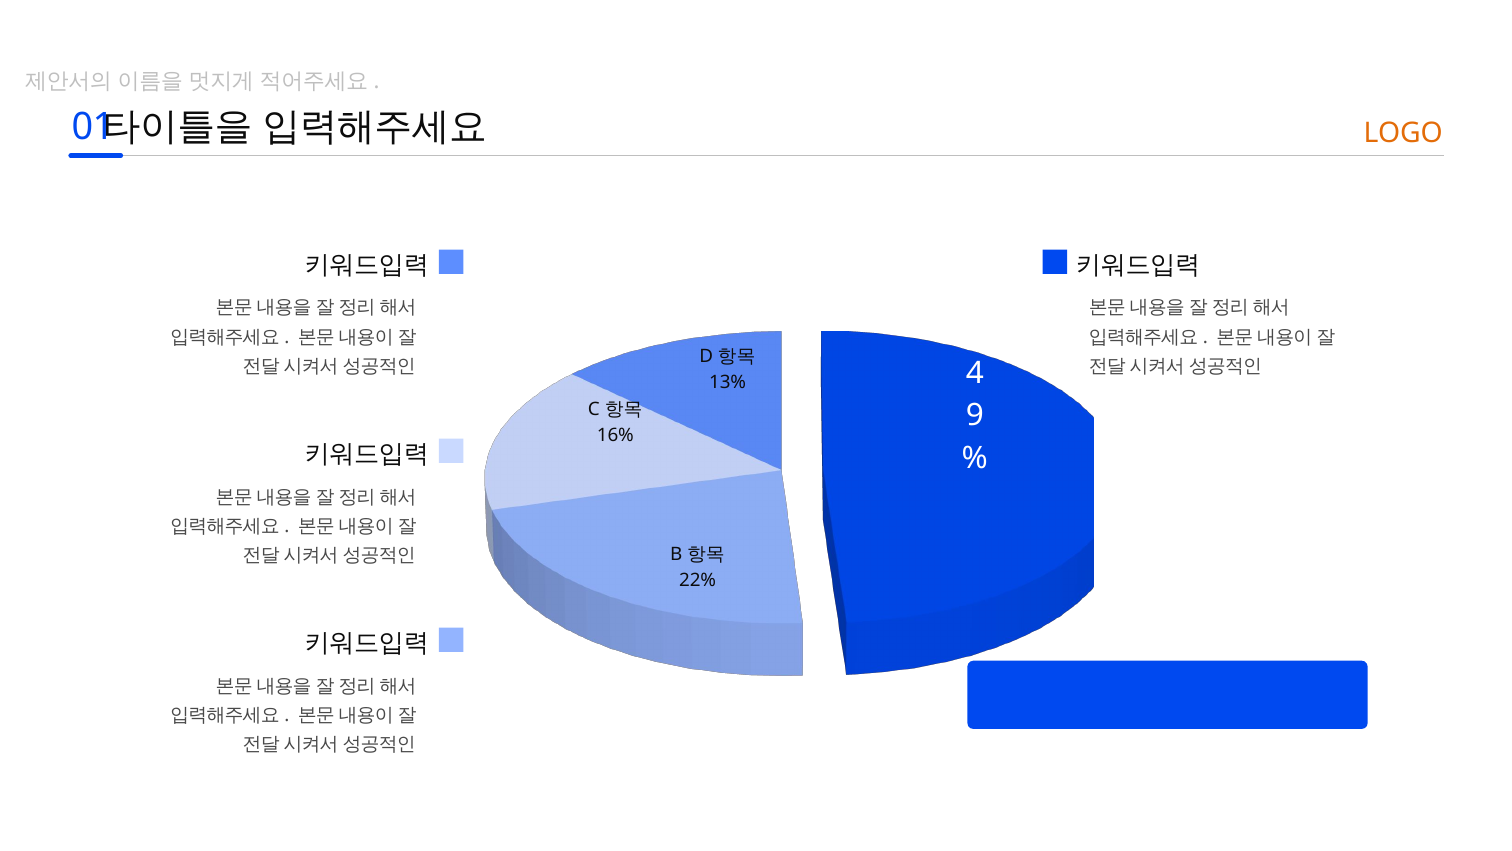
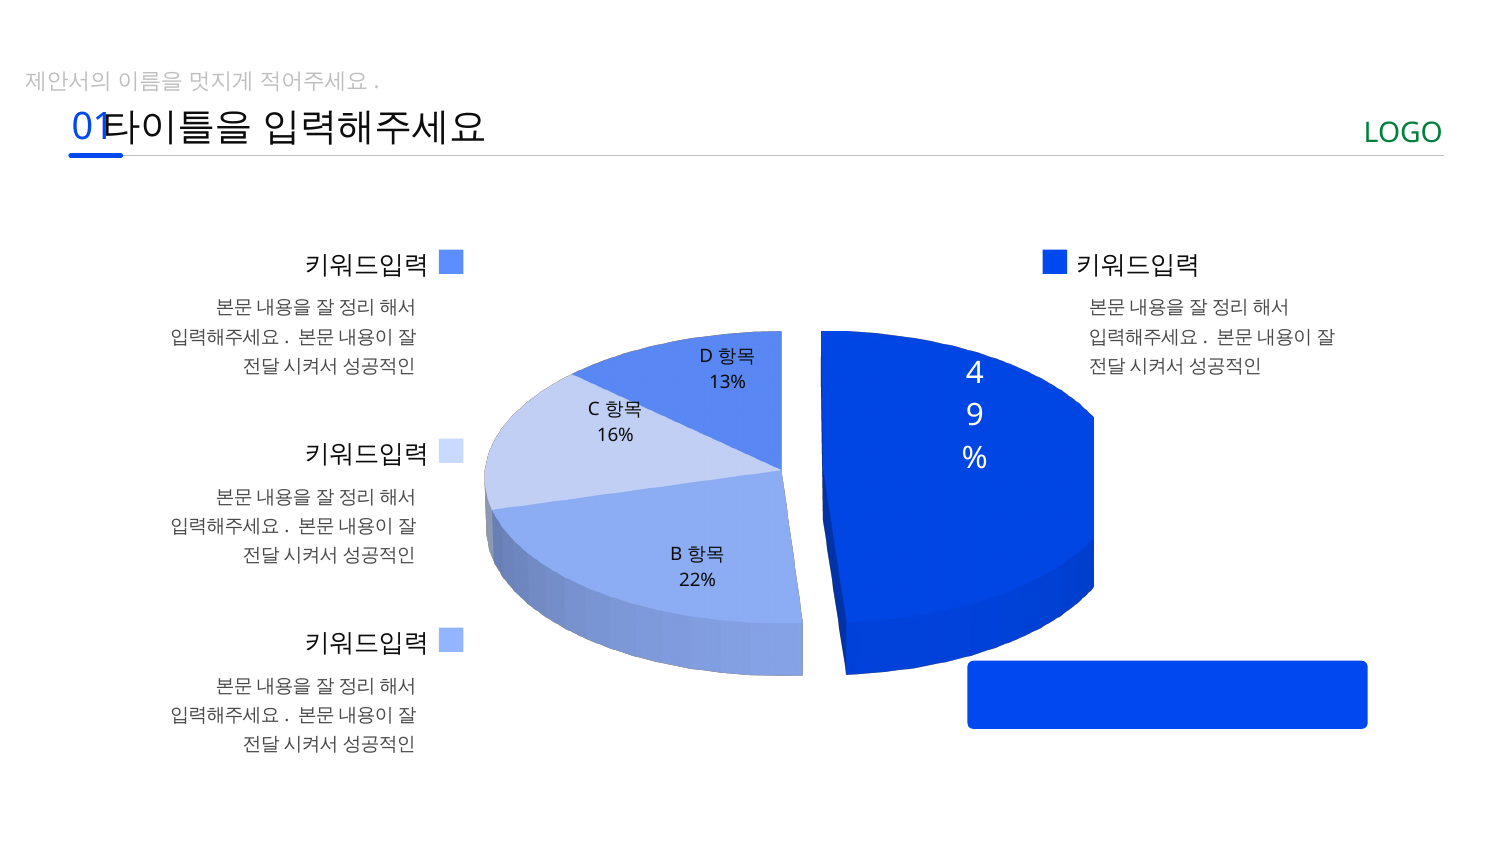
LOGO colour: orange -> green (1403, 133)
